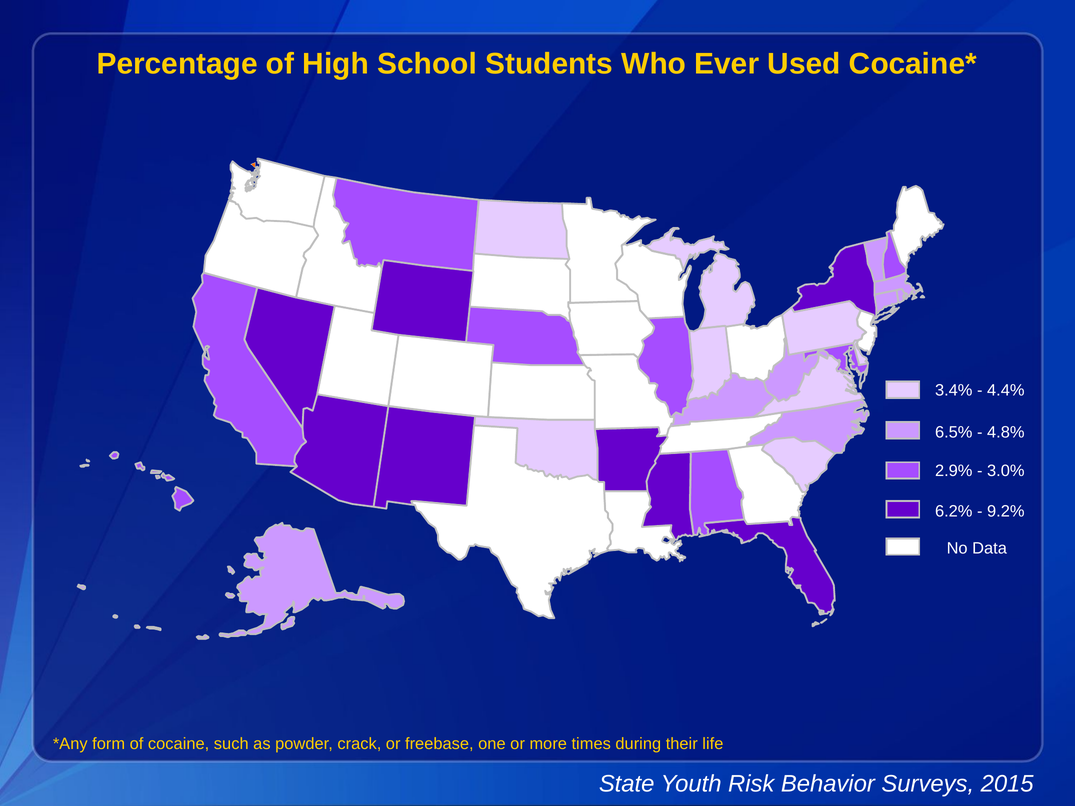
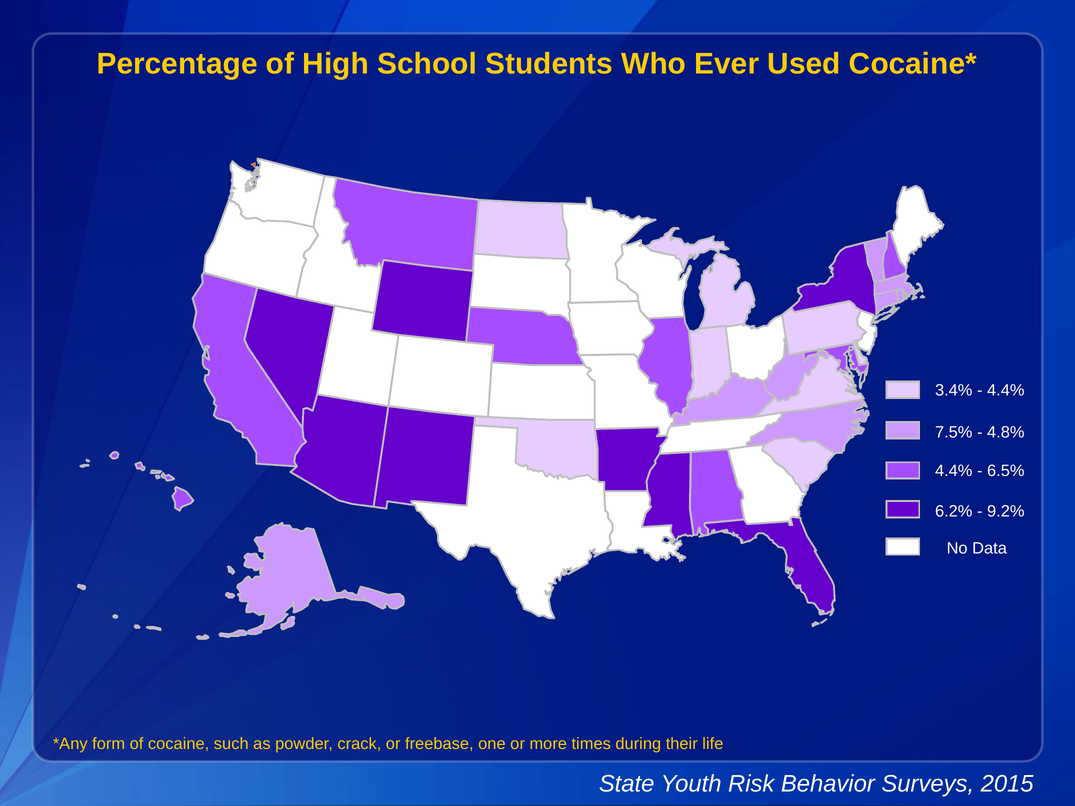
6.5%: 6.5% -> 7.5% (954, 432)
2.9%: 2.9% -> 4.4% (954, 471)
3.0%: 3.0% -> 6.5% (1006, 471)
